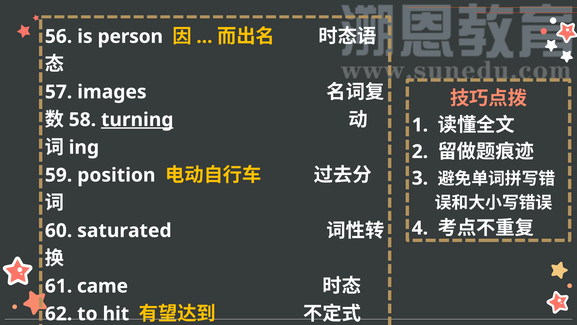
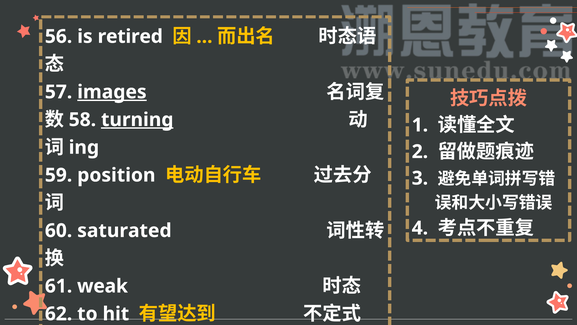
person: person -> retired (130, 36)
images underline: none -> present (112, 92)
came: came -> weak (102, 286)
